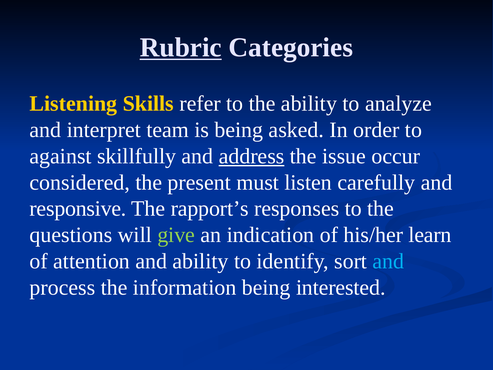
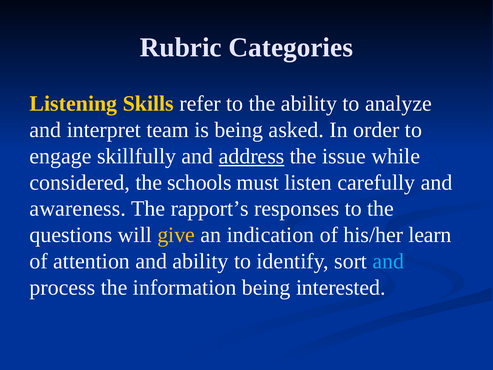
Rubric underline: present -> none (181, 48)
against: against -> engage (61, 156)
occur: occur -> while (396, 156)
present: present -> schools (199, 182)
responsive: responsive -> awareness (78, 209)
give colour: light green -> yellow (176, 235)
